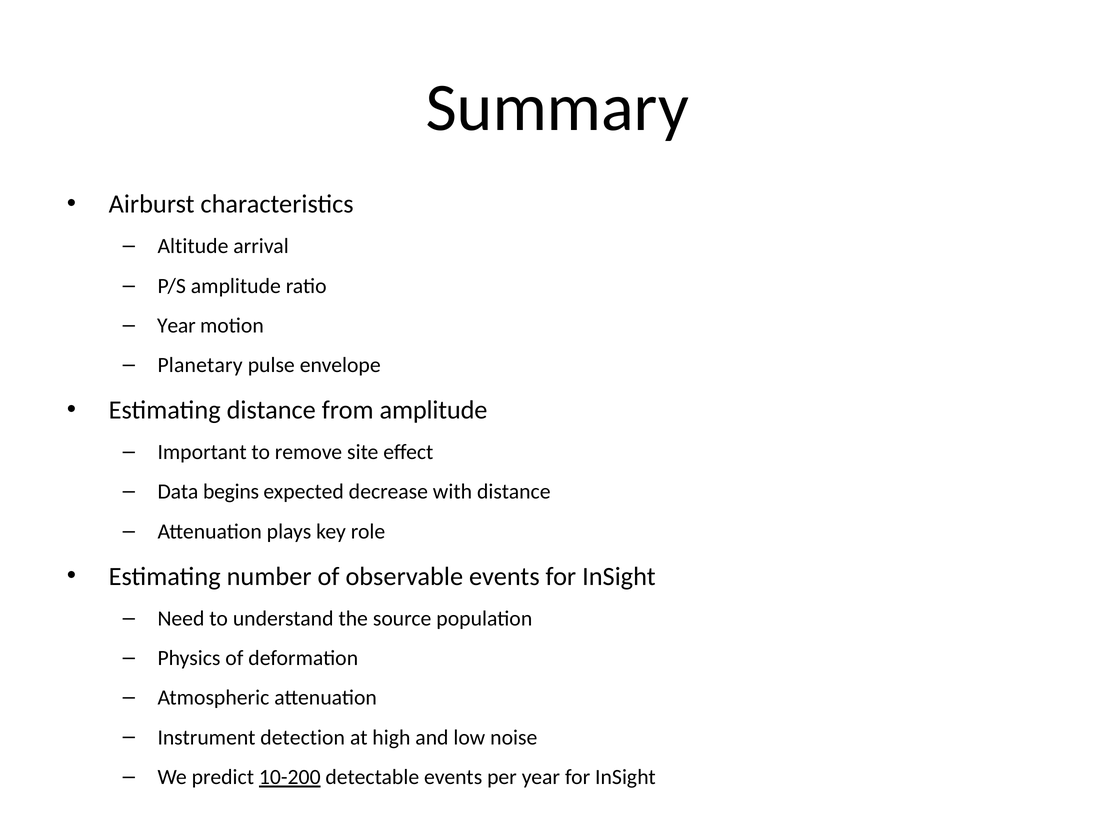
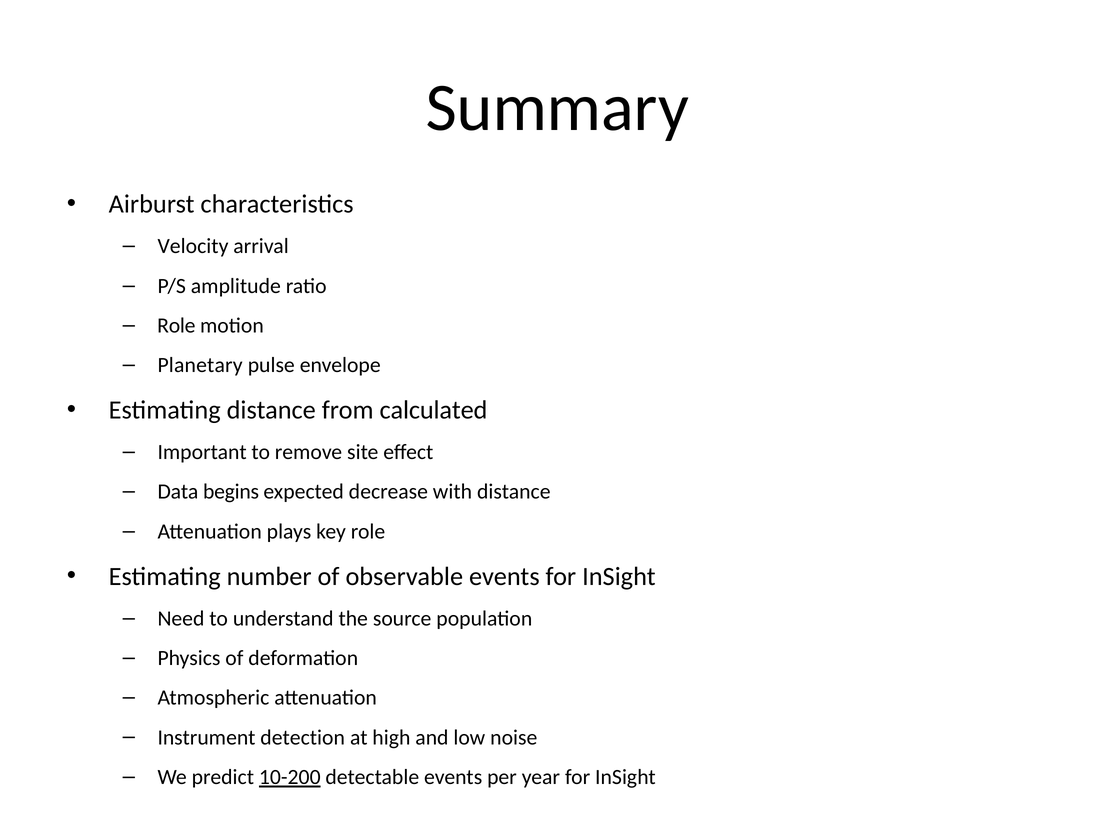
Altitude: Altitude -> Velocity (193, 246)
Year: Year -> Role (176, 326)
from amplitude: amplitude -> calculated (433, 410)
